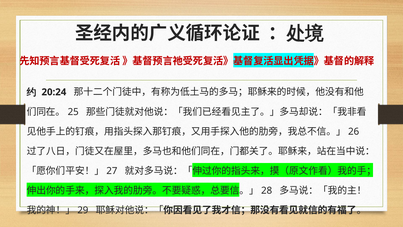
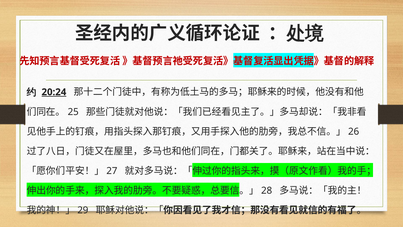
20:24 underline: none -> present (54, 92)
